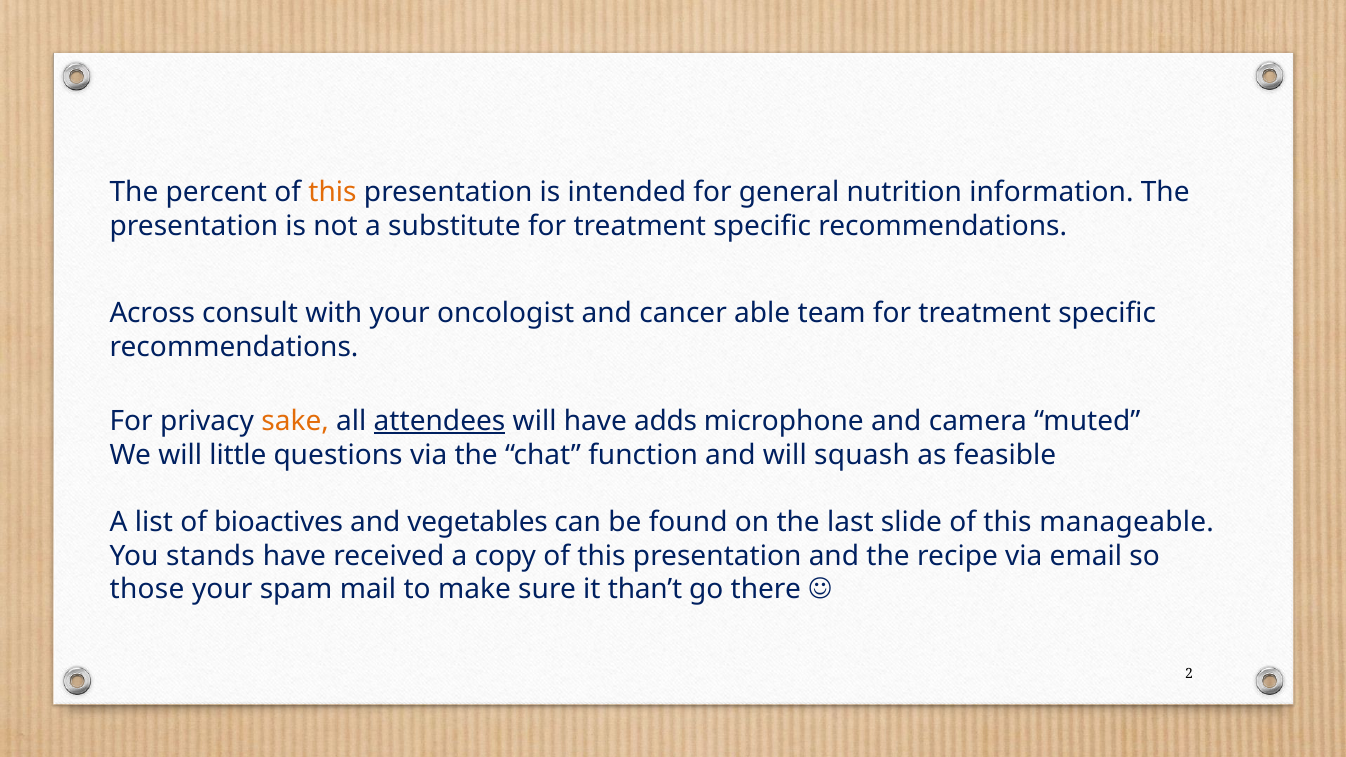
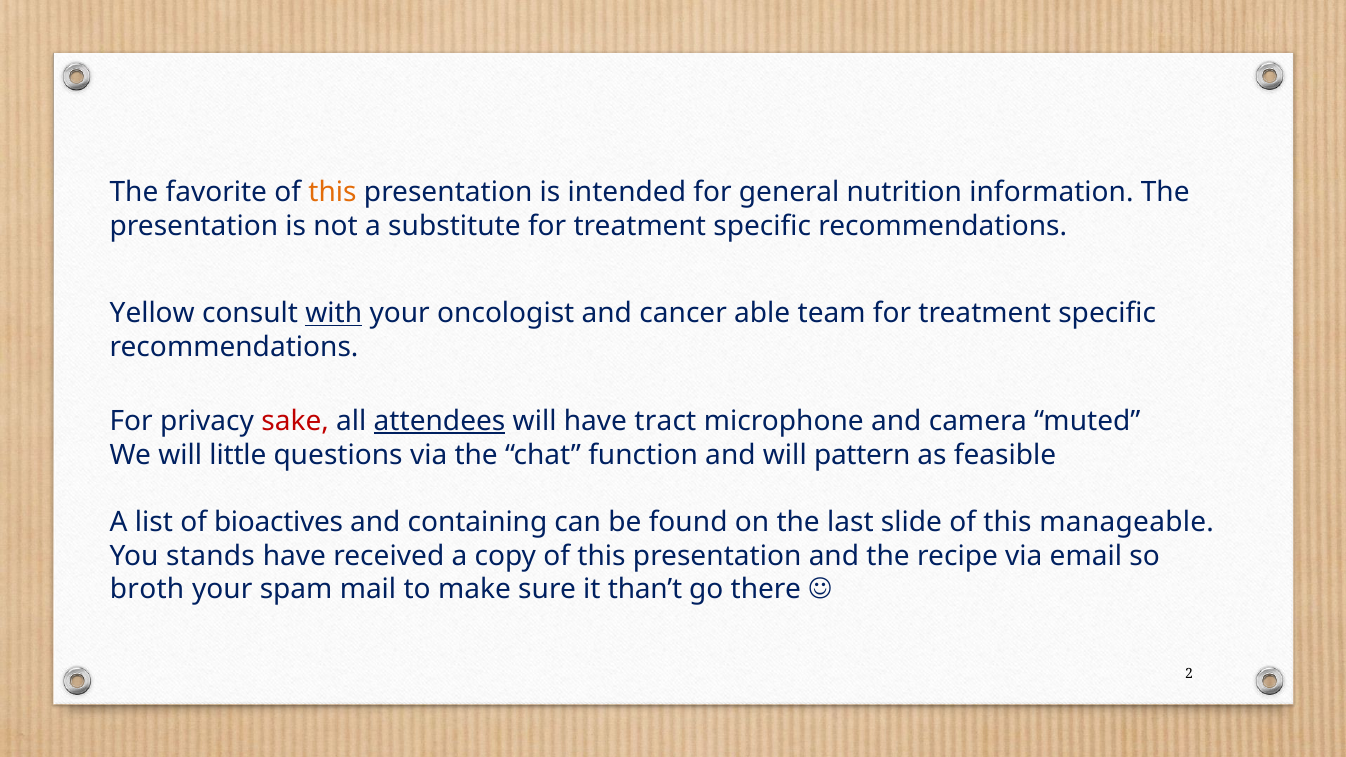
percent: percent -> favorite (216, 192)
Across: Across -> Yellow (152, 314)
with underline: none -> present (334, 314)
sake colour: orange -> red (295, 421)
adds: adds -> tract (665, 421)
squash: squash -> pattern (862, 455)
vegetables: vegetables -> containing (477, 522)
those: those -> broth (147, 590)
